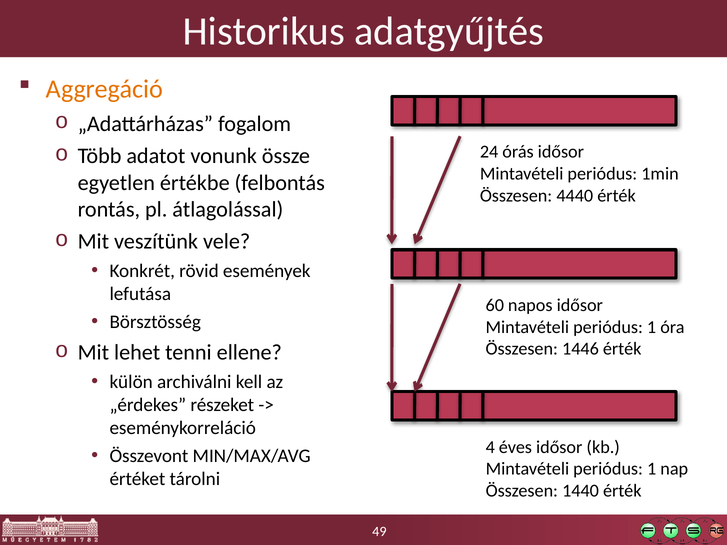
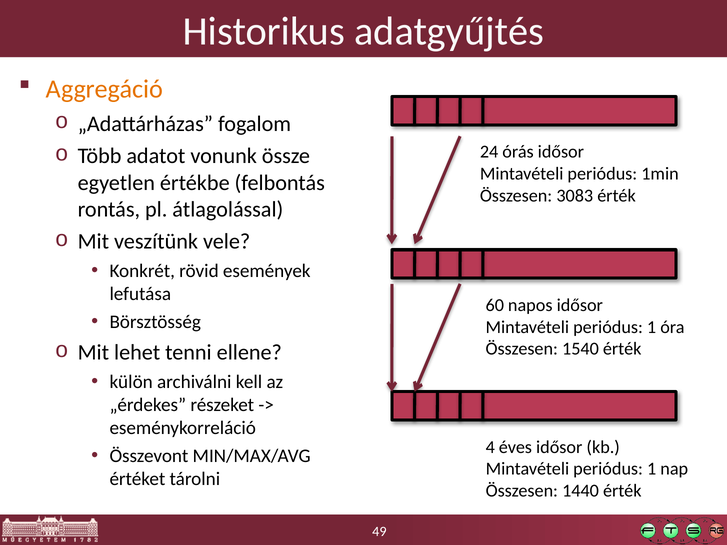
4440: 4440 -> 3083 (575, 196)
1446: 1446 -> 1540 (580, 349)
